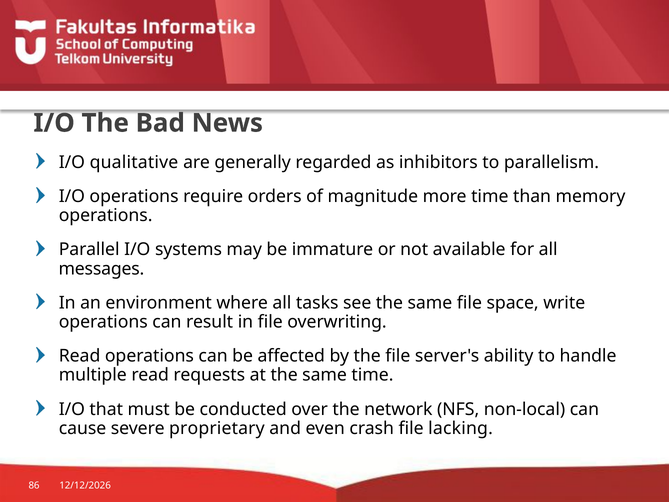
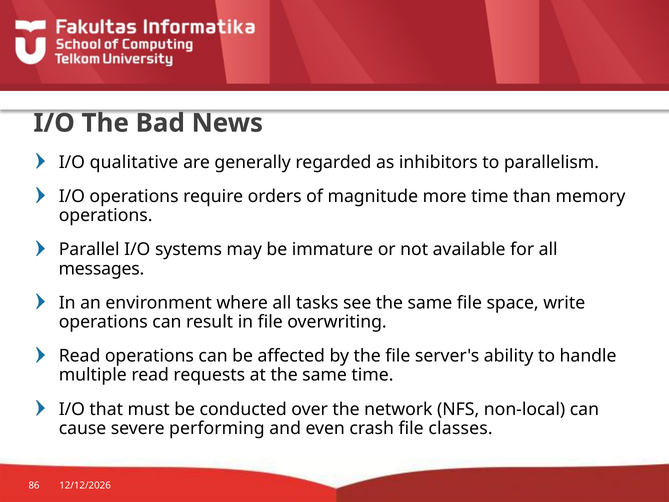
proprietary: proprietary -> performing (217, 428)
lacking: lacking -> classes (461, 428)
